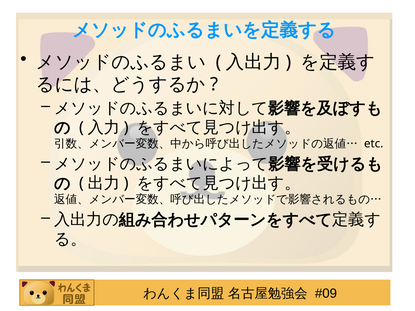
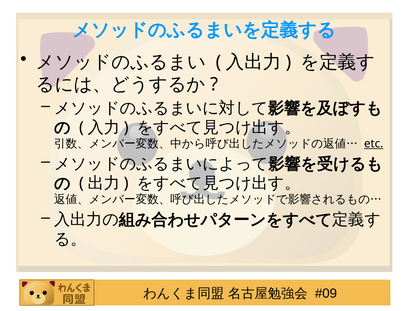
etc underline: none -> present (374, 144)
